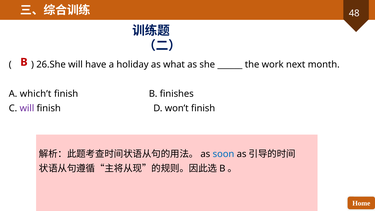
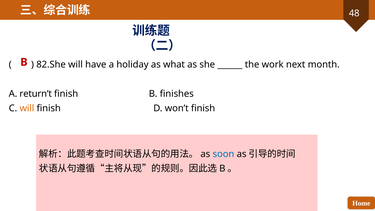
26.She: 26.She -> 82.She (51, 64)
which’t: which’t -> return’t (36, 94)
will colour: purple -> orange (27, 108)
